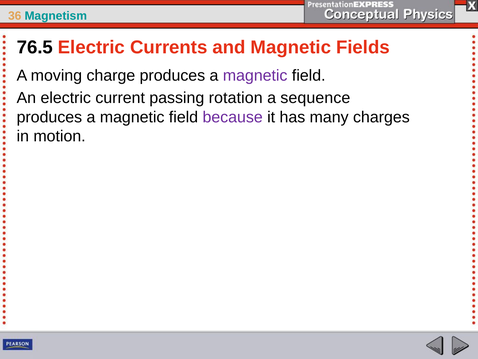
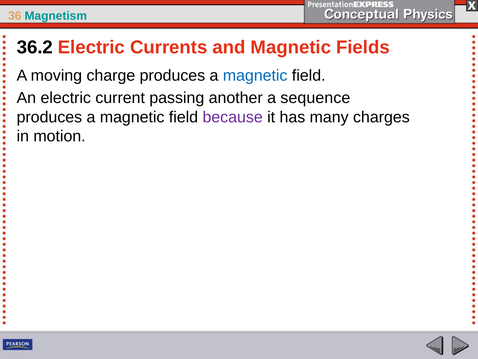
76.5: 76.5 -> 36.2 (35, 47)
magnetic colour: purple -> blue (255, 76)
rotation: rotation -> another (236, 98)
